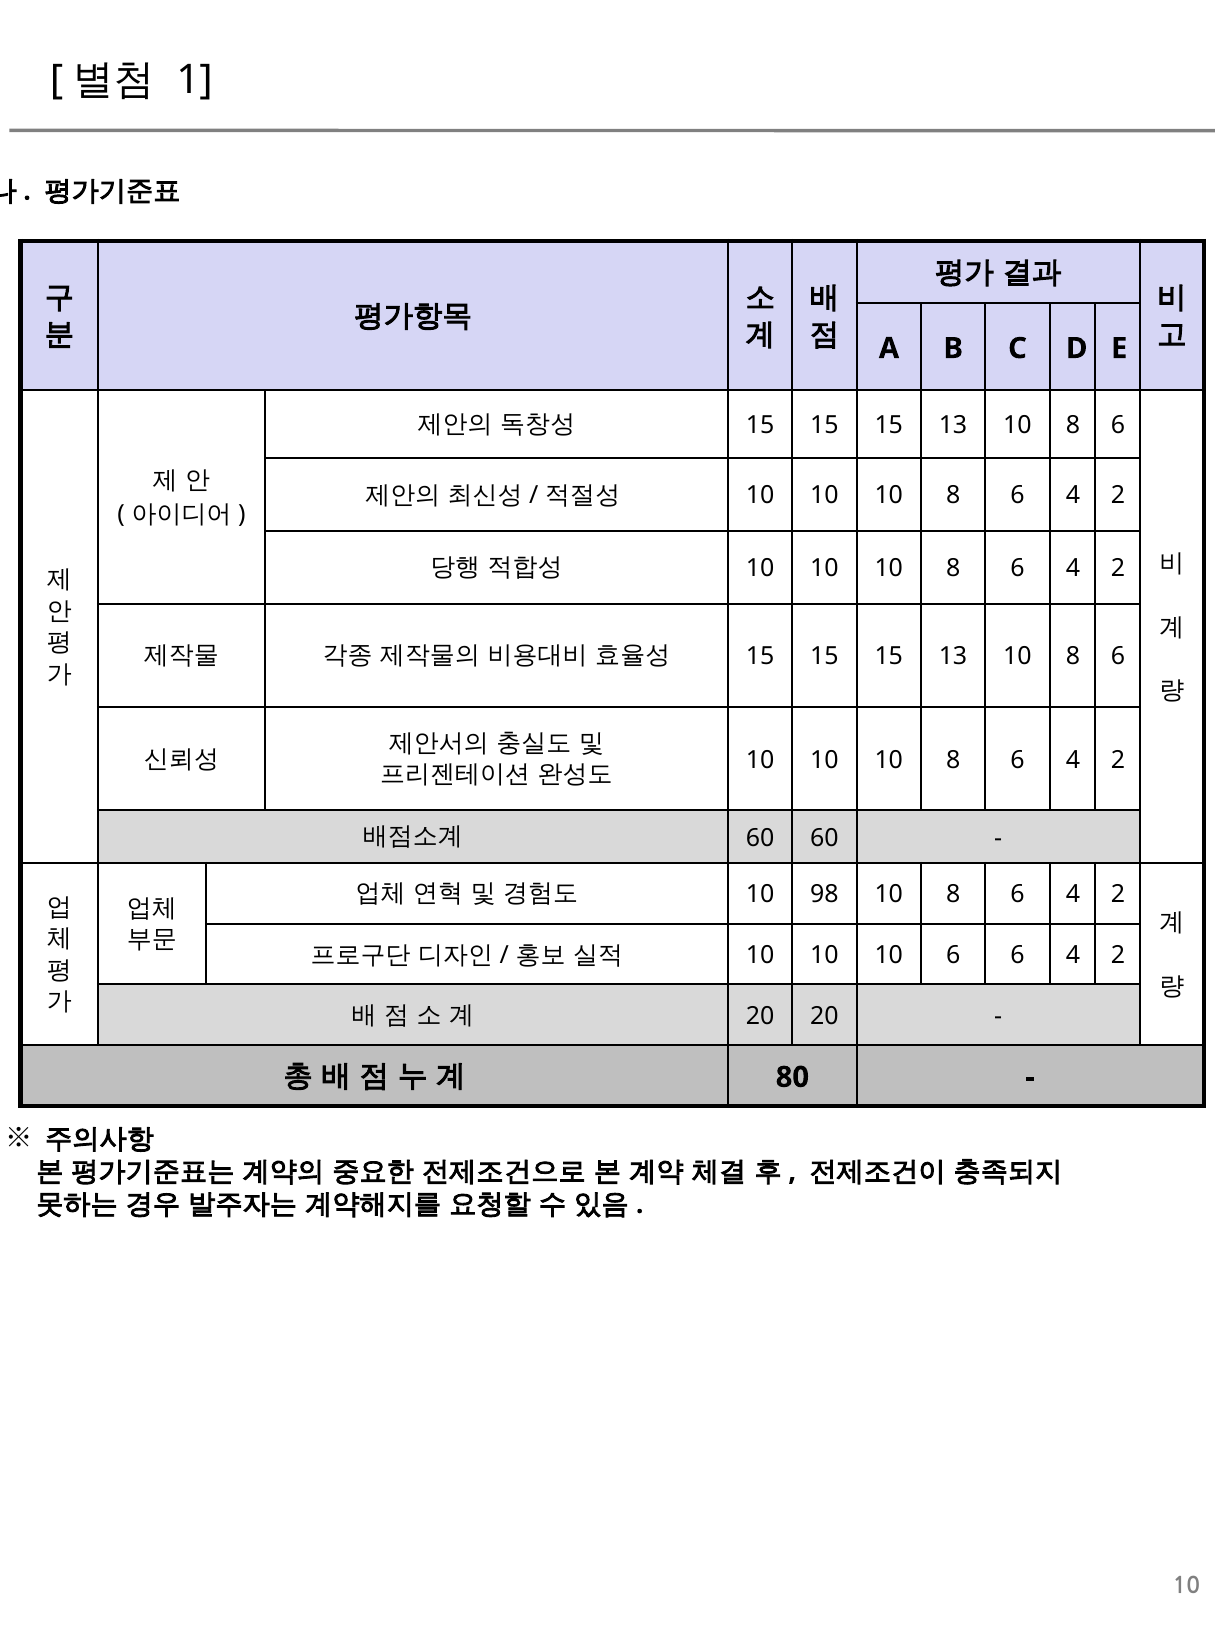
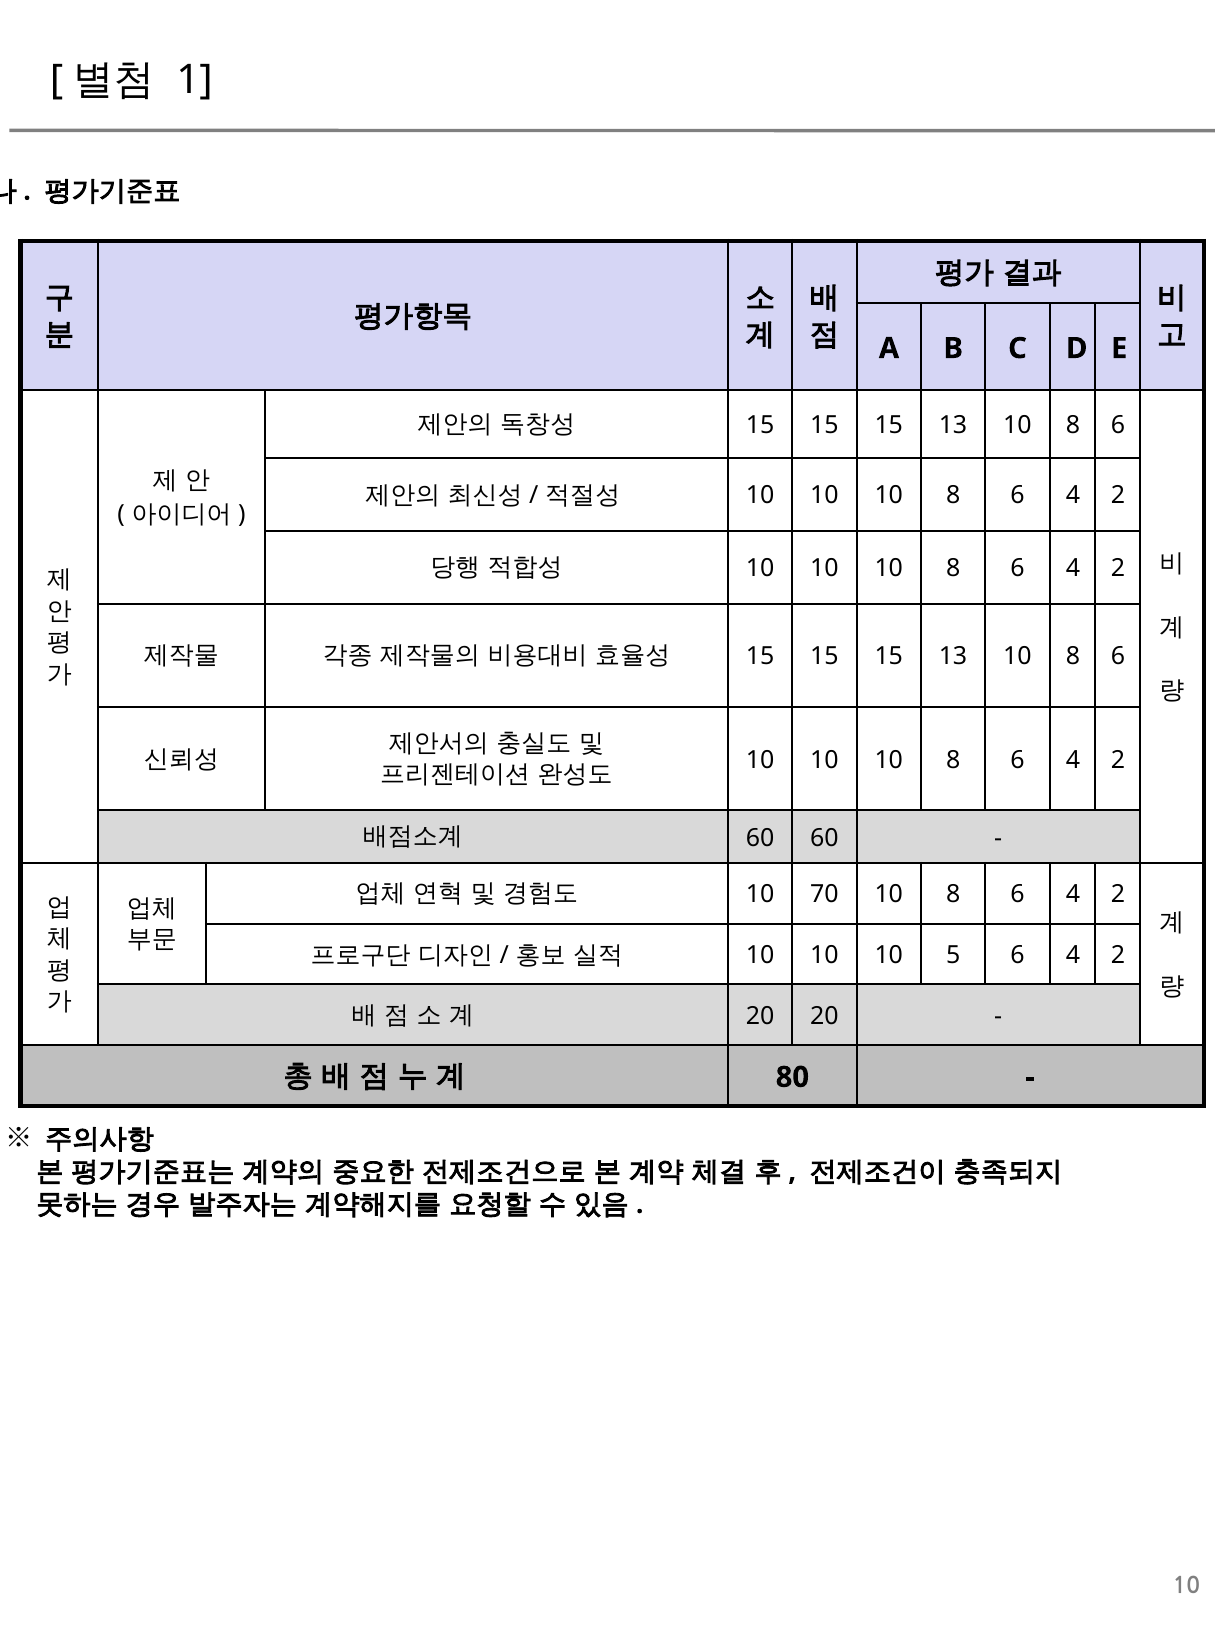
98: 98 -> 70 (824, 895)
10 6: 6 -> 5 (953, 956)
